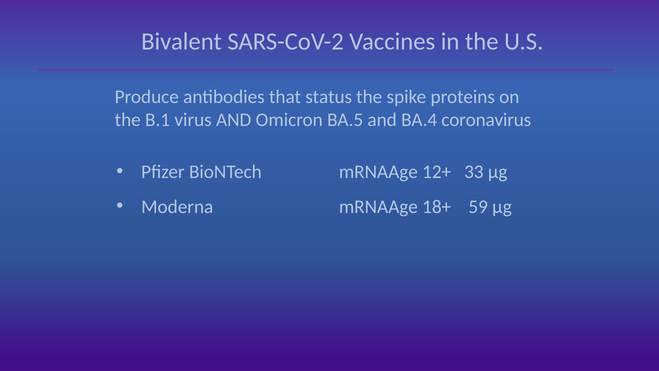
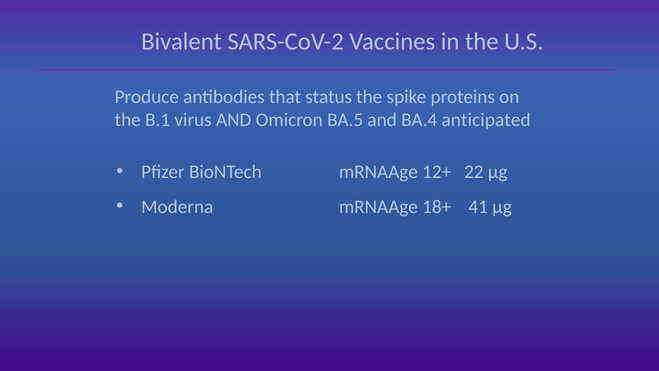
coronavirus: coronavirus -> anticipated (486, 120)
33: 33 -> 22 (474, 172)
59: 59 -> 41 (478, 207)
